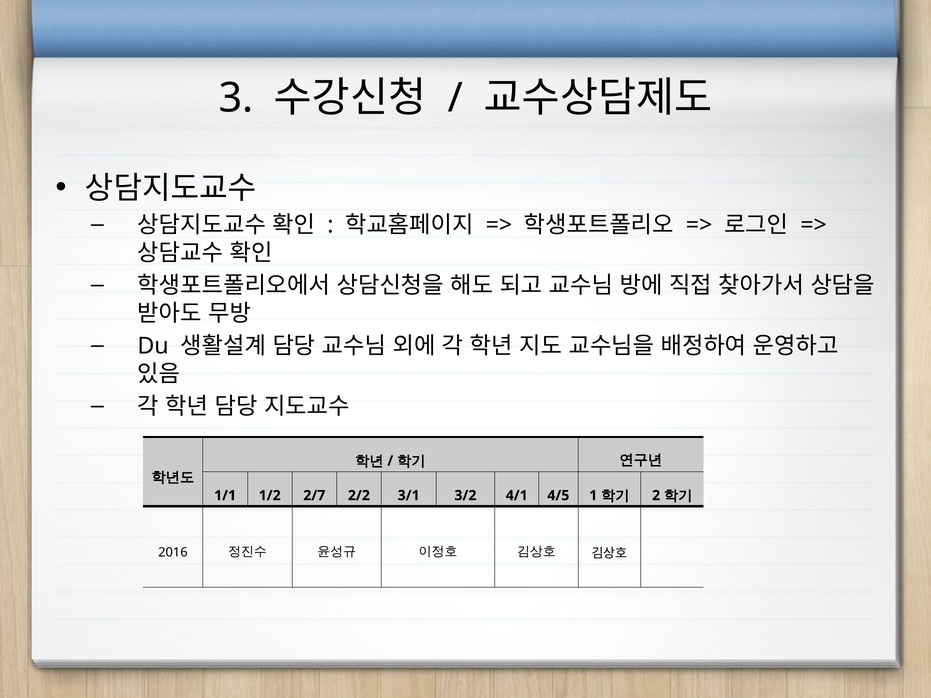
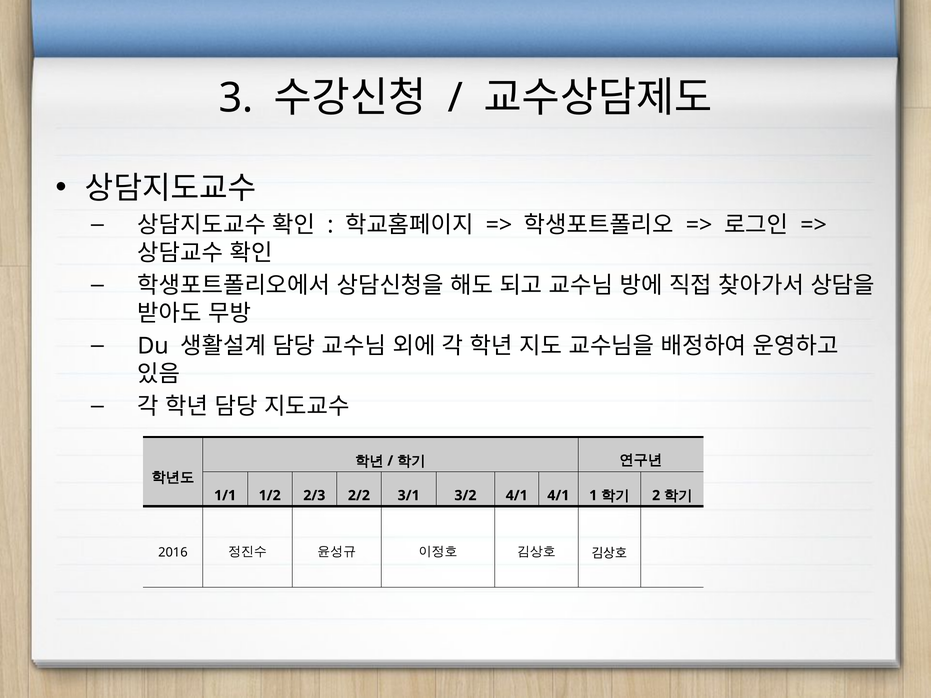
2/7: 2/7 -> 2/3 (314, 496)
4/1 4/5: 4/5 -> 4/1 (558, 496)
